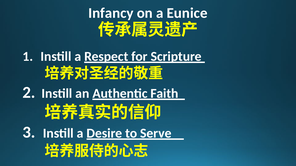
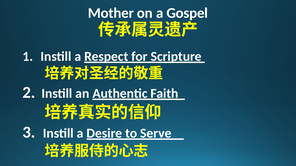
Infancy: Infancy -> Mother (111, 13)
Eunice: Eunice -> Gospel (187, 13)
